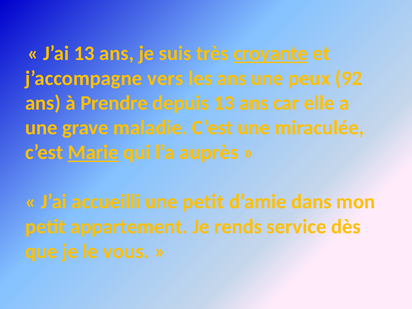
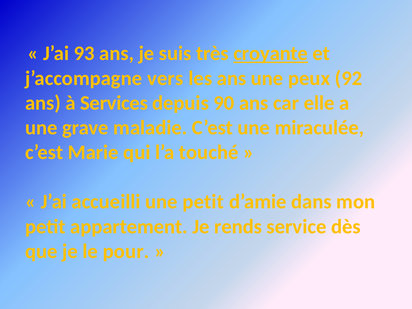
J’ai 13: 13 -> 93 (84, 54)
Prendre: Prendre -> Services (114, 103)
depuis 13: 13 -> 90 (224, 103)
Marie underline: present -> none (93, 152)
auprès: auprès -> touché (209, 152)
vous: vous -> pour (126, 251)
